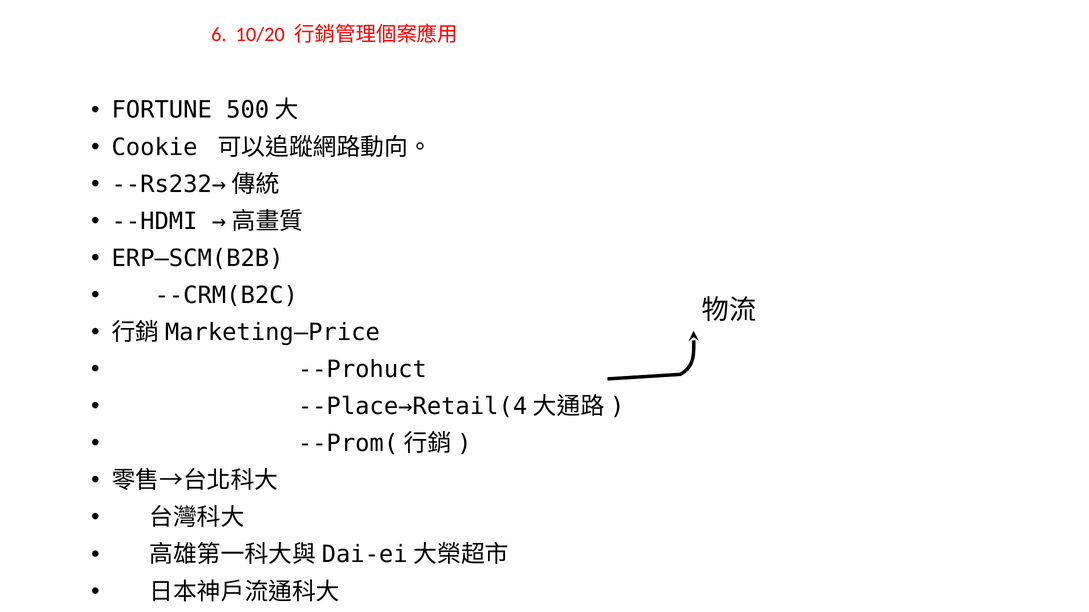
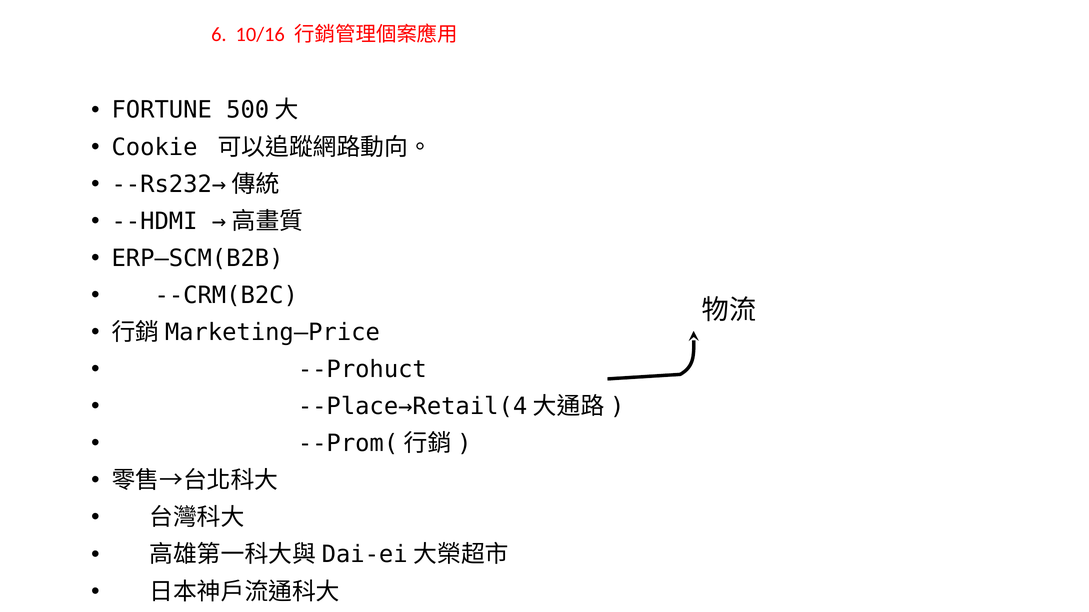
10/20: 10/20 -> 10/16 (260, 34)
